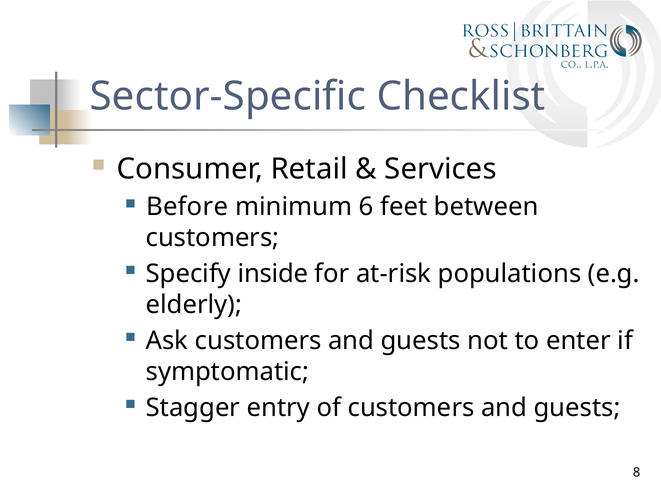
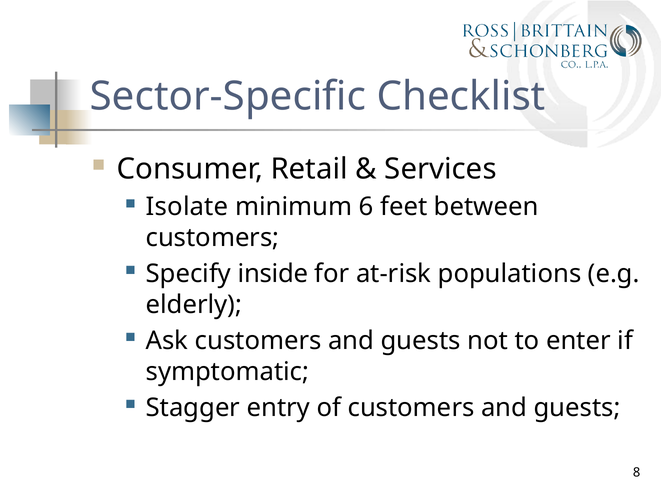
Before: Before -> Isolate (187, 207)
